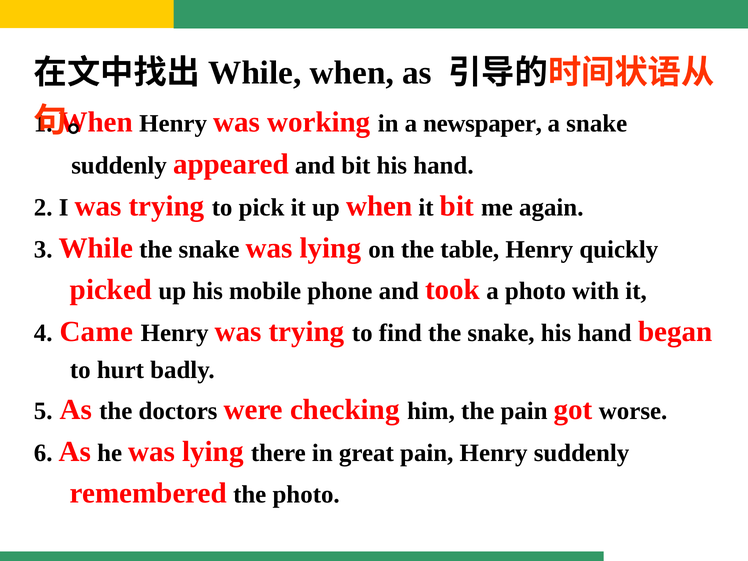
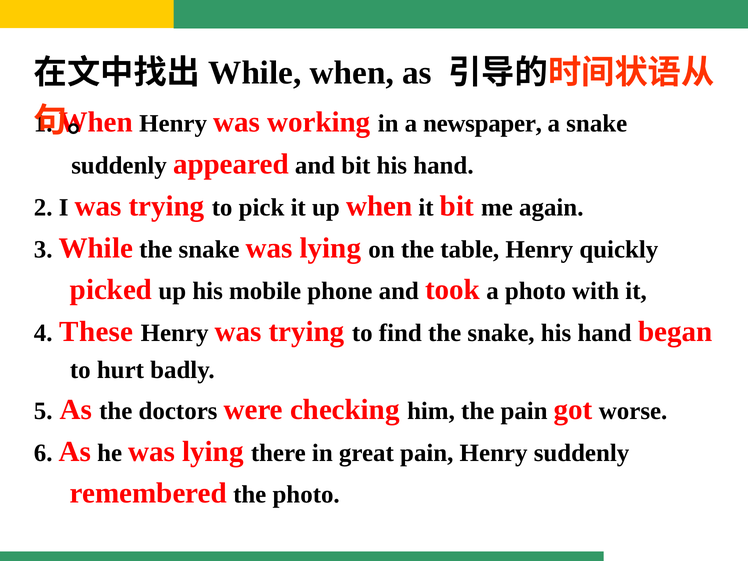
Came: Came -> These (96, 332)
